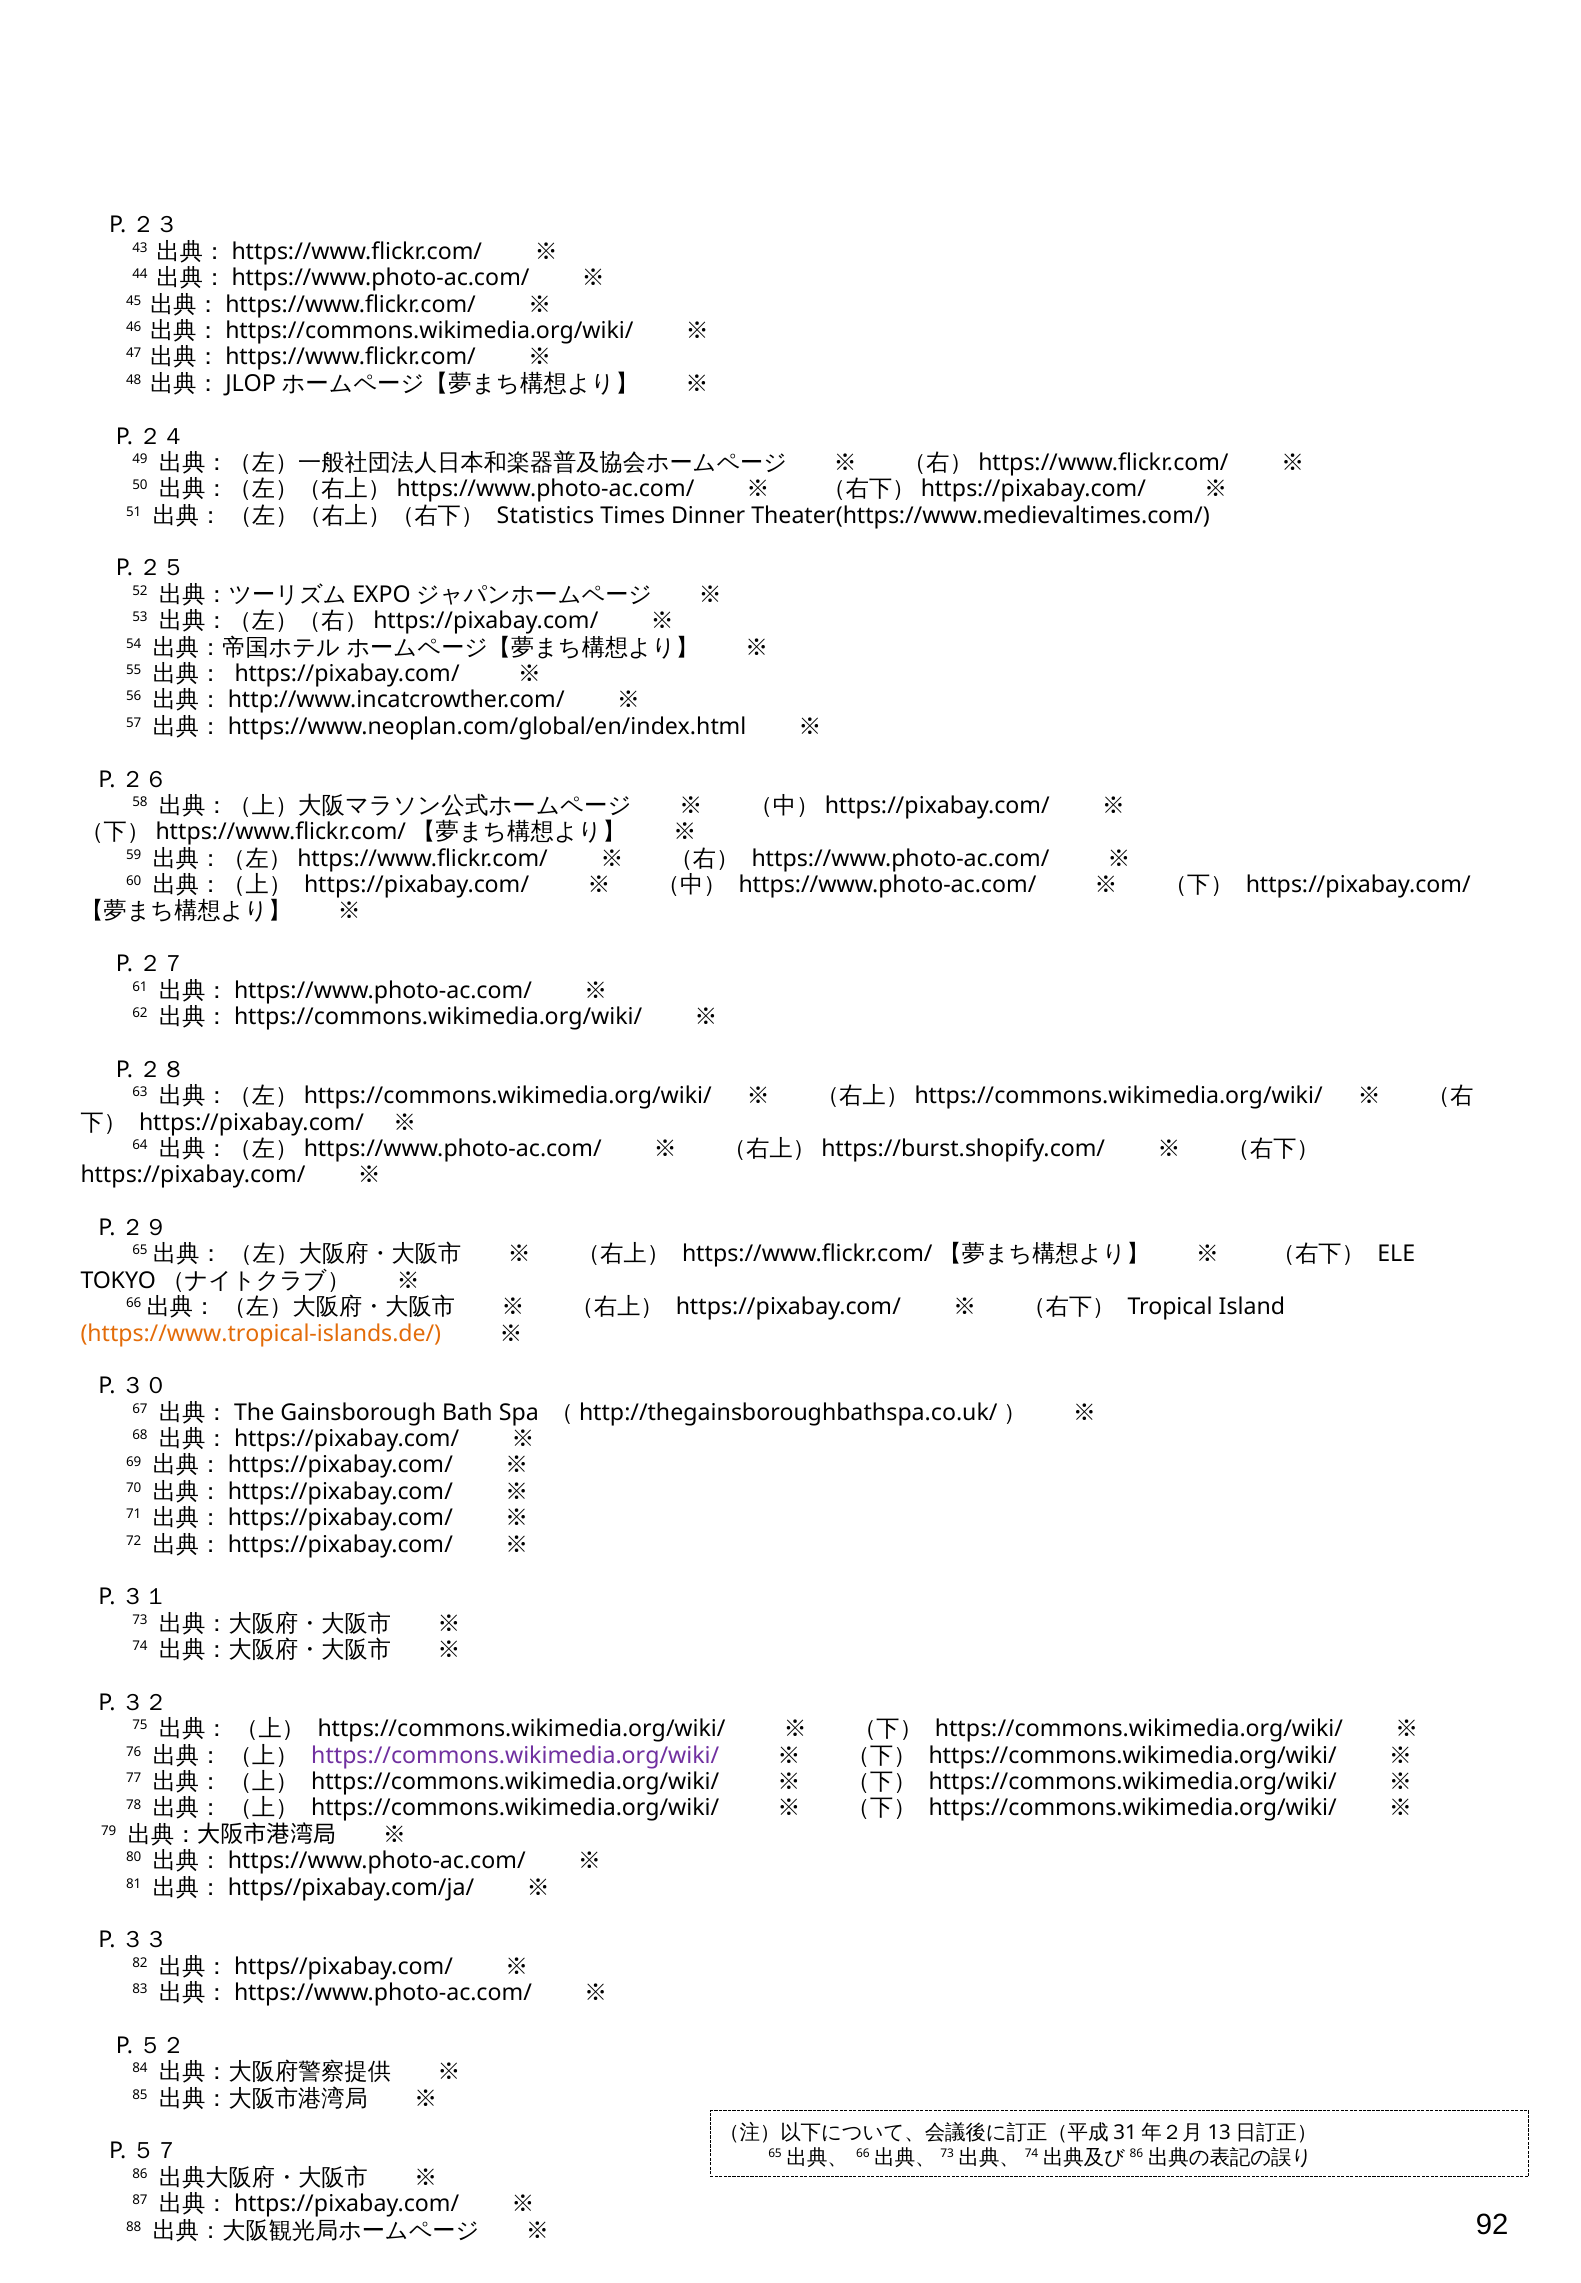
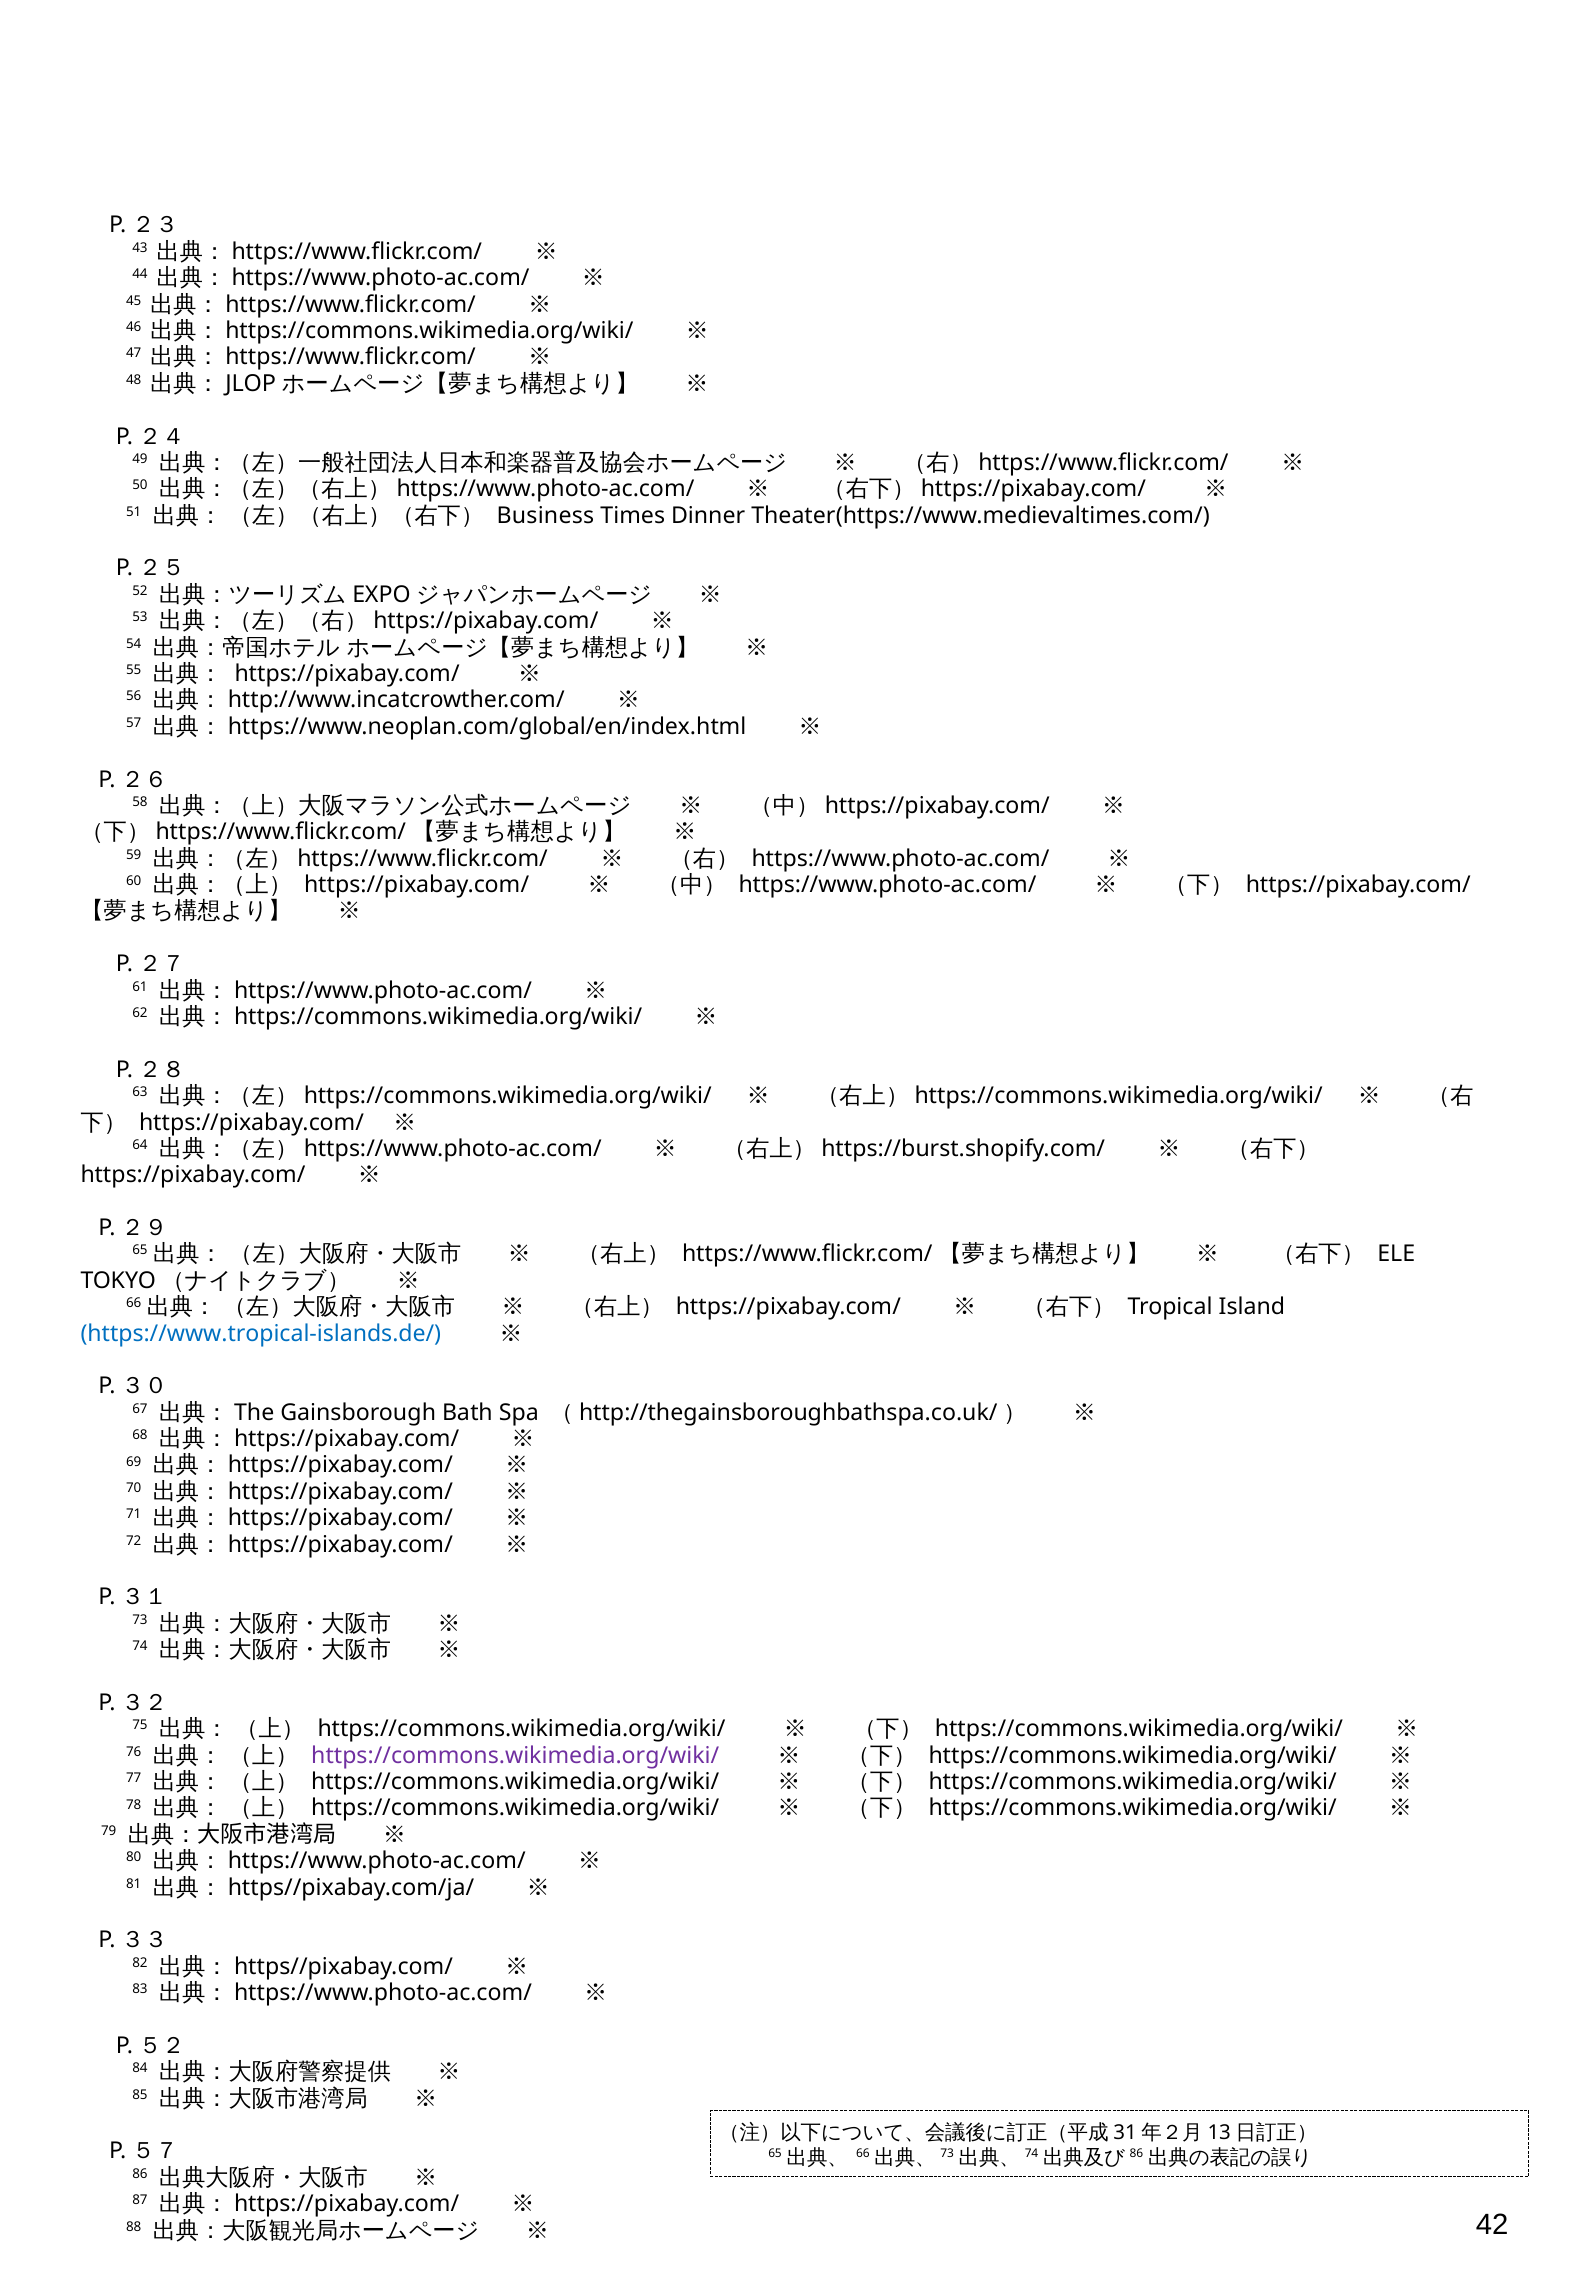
Statistics: Statistics -> Business (545, 516)
https://www.tropical-islands.de/ colour: orange -> blue (261, 1334)
92: 92 -> 42 (1492, 2225)
